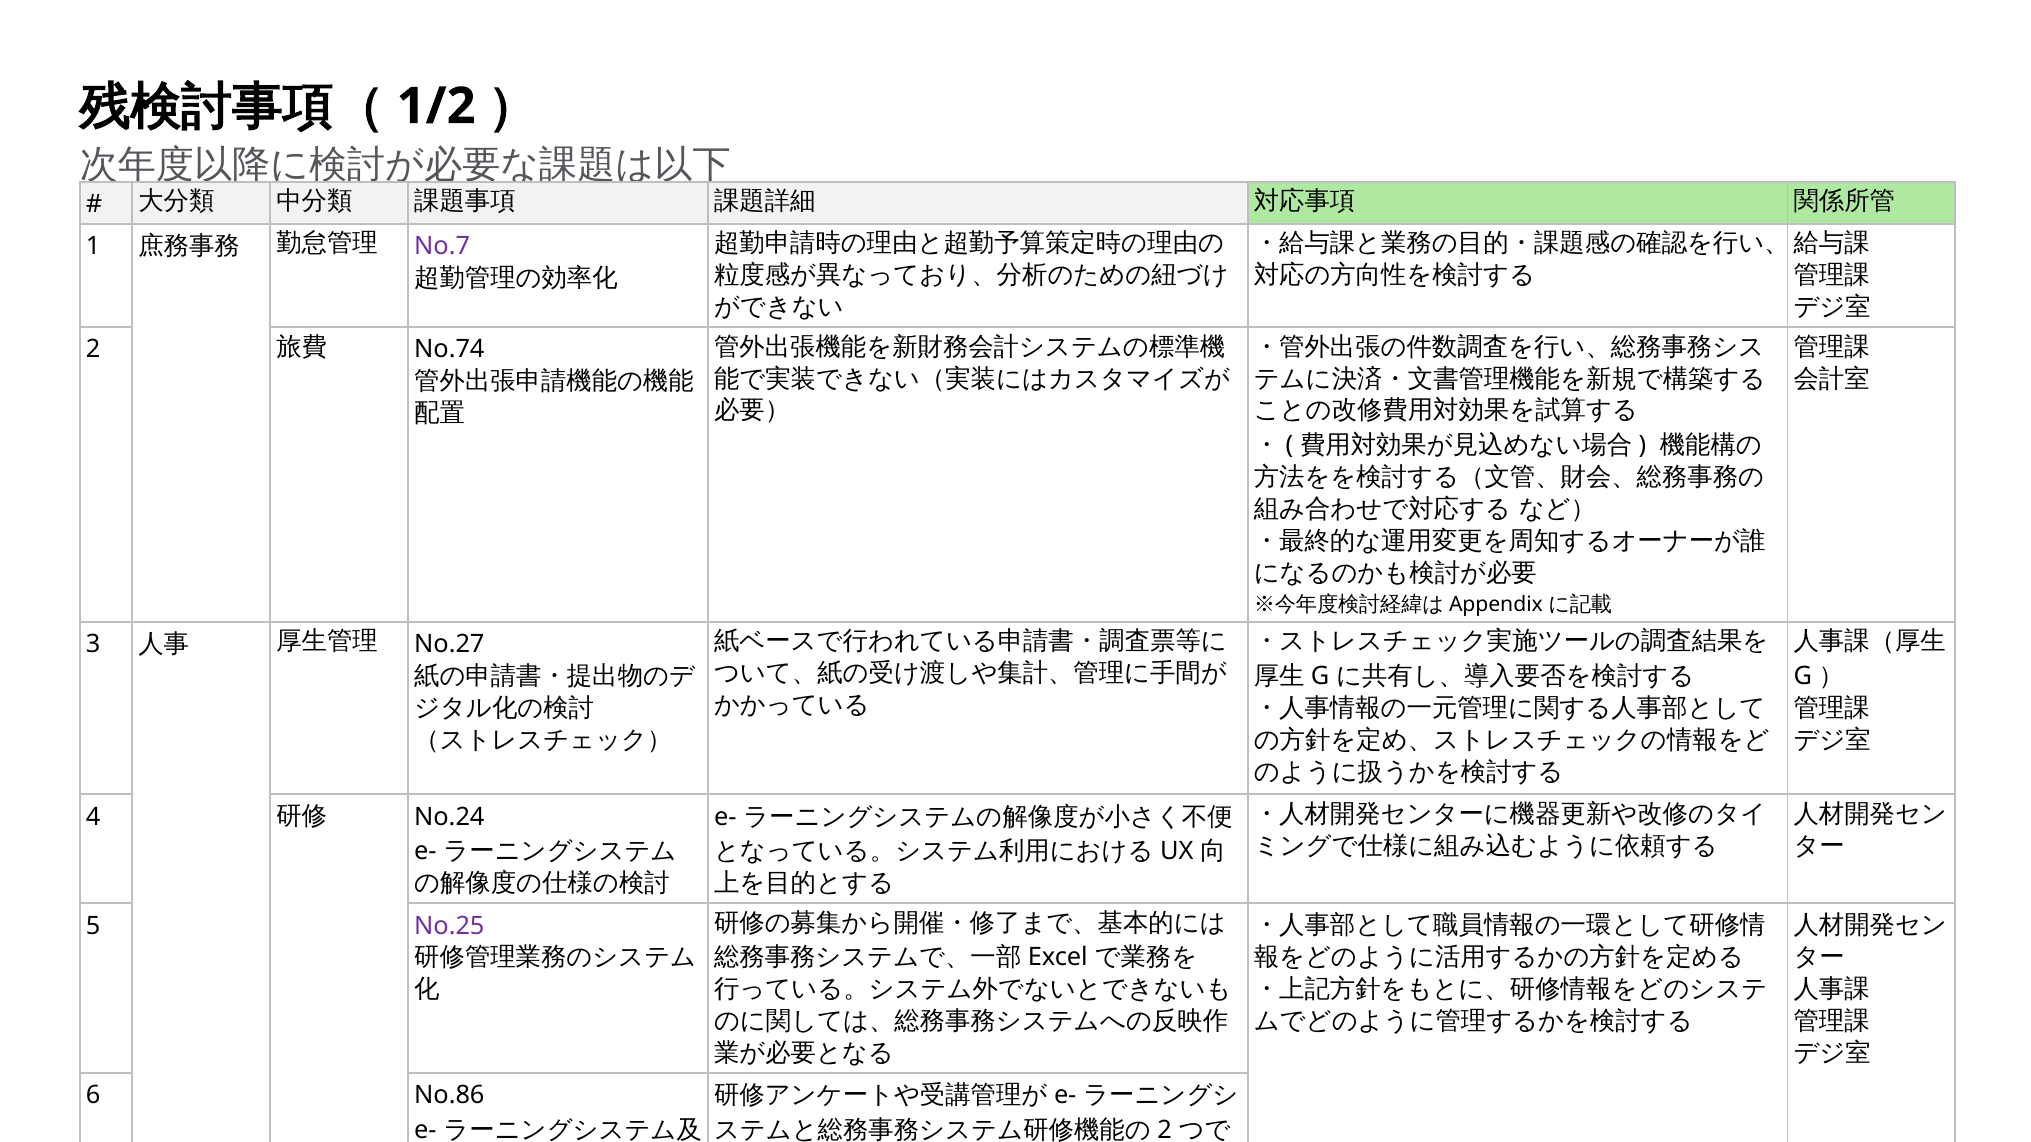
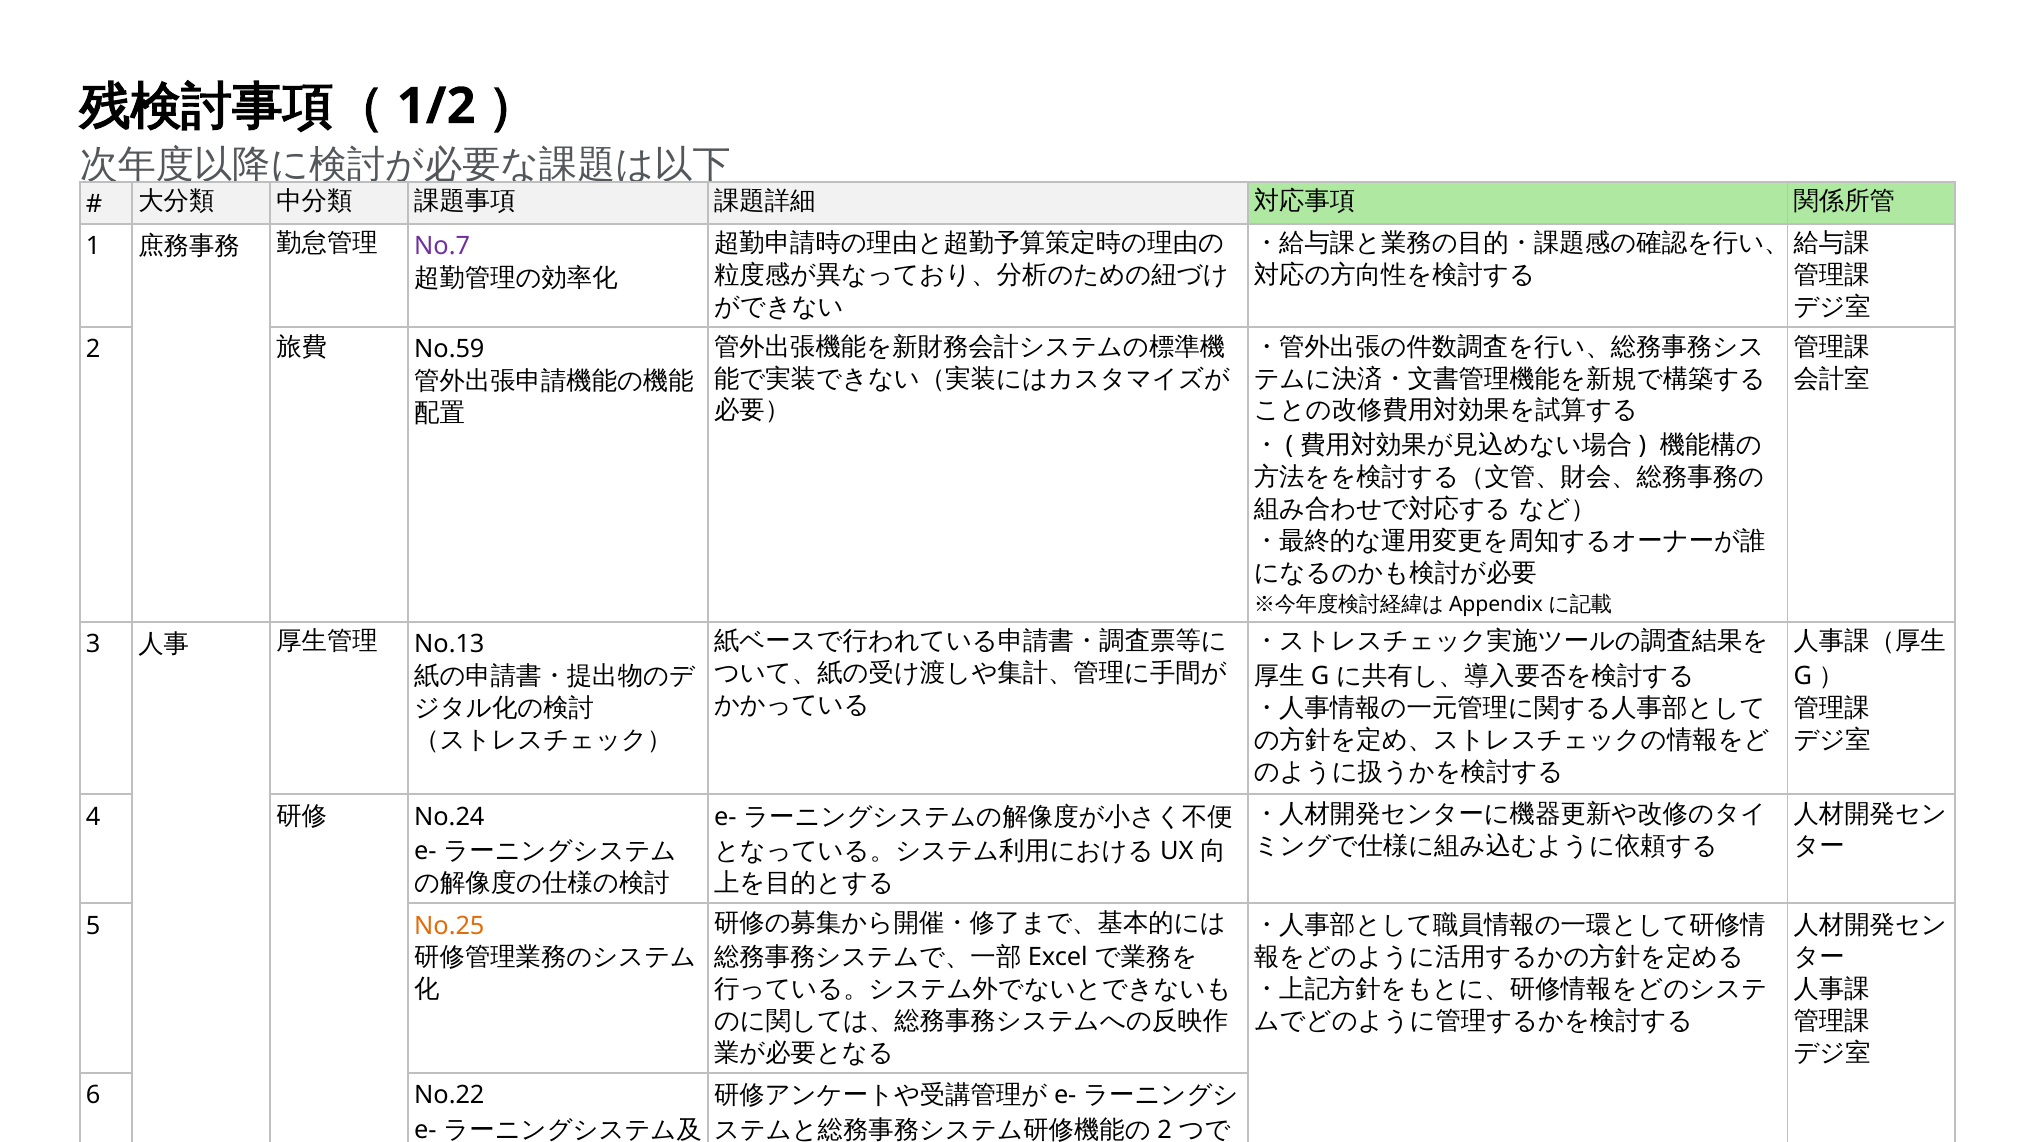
No.74: No.74 -> No.59 (449, 350)
No.27: No.27 -> No.13 (449, 645)
No.25 colour: purple -> orange (449, 926)
No.86: No.86 -> No.22 (449, 1096)
